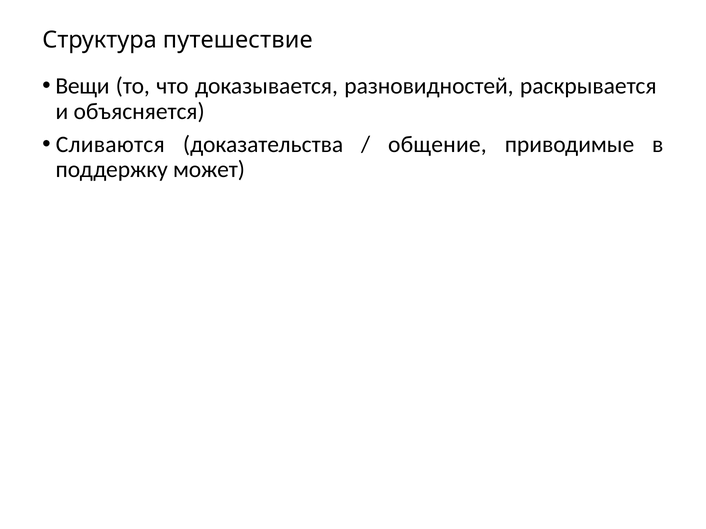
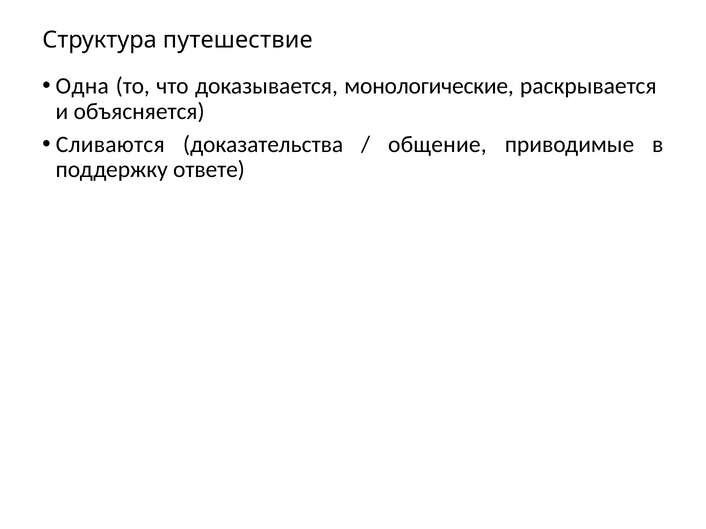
Вещи: Вещи -> Одна (82, 86)
разновидностей: разновидностей -> монологические (429, 86)
может: может -> ответе (209, 170)
